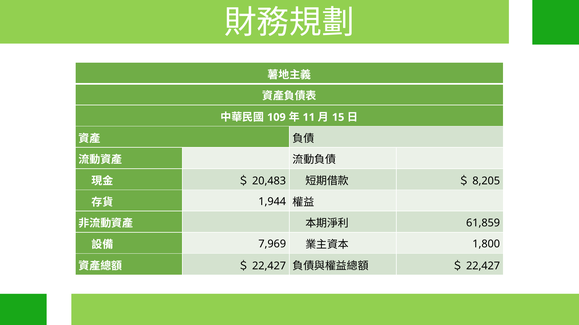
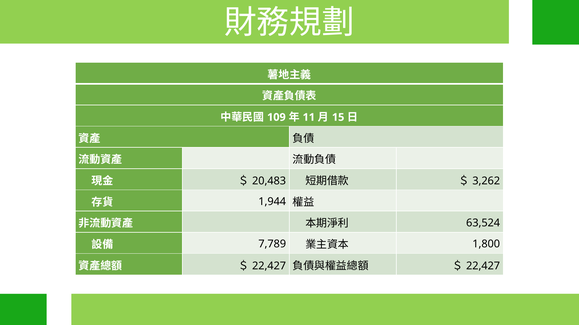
8,205: 8,205 -> 3,262 (486, 181)
61,859: 61,859 -> 63,524 (483, 223)
7,969: 7,969 -> 7,789 (272, 245)
